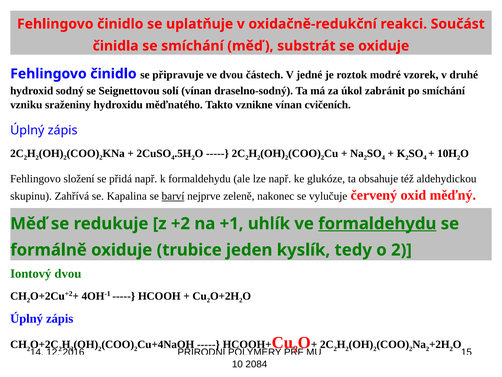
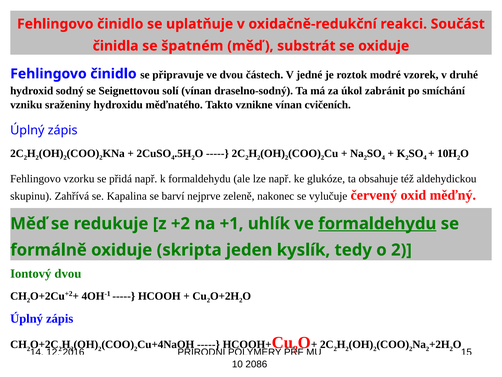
se smíchání: smíchání -> špatném (192, 46)
složení: složení -> vzorku (79, 179)
barví underline: present -> none (173, 196)
trubice: trubice -> skripta (189, 250)
2084: 2084 -> 2086 (256, 364)
